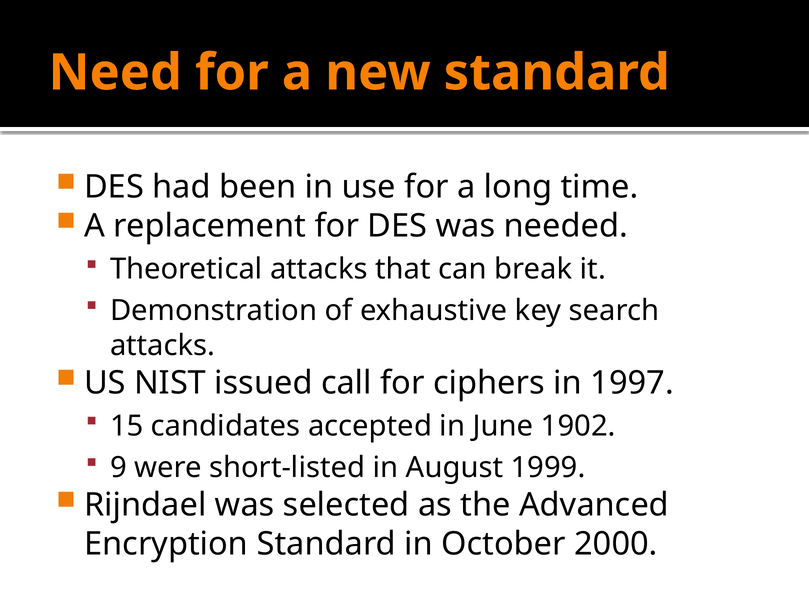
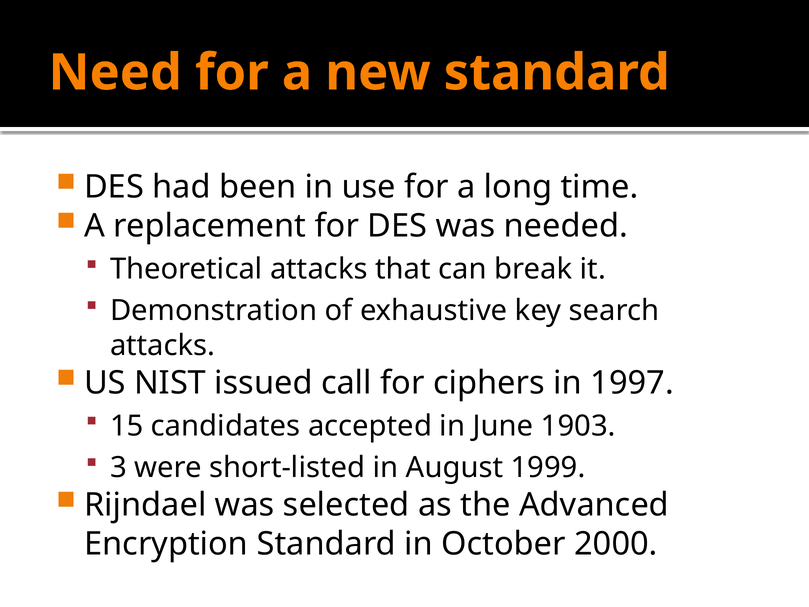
1902: 1902 -> 1903 (578, 426)
9: 9 -> 3 (118, 467)
